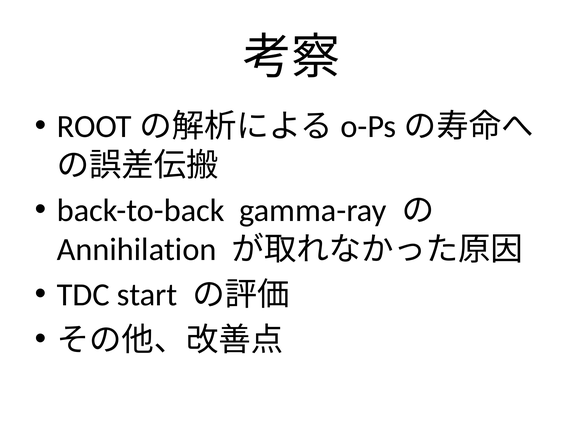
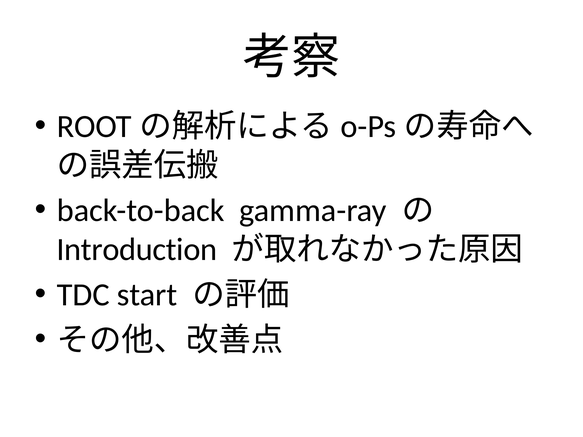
Annihilation: Annihilation -> Introduction (137, 250)
